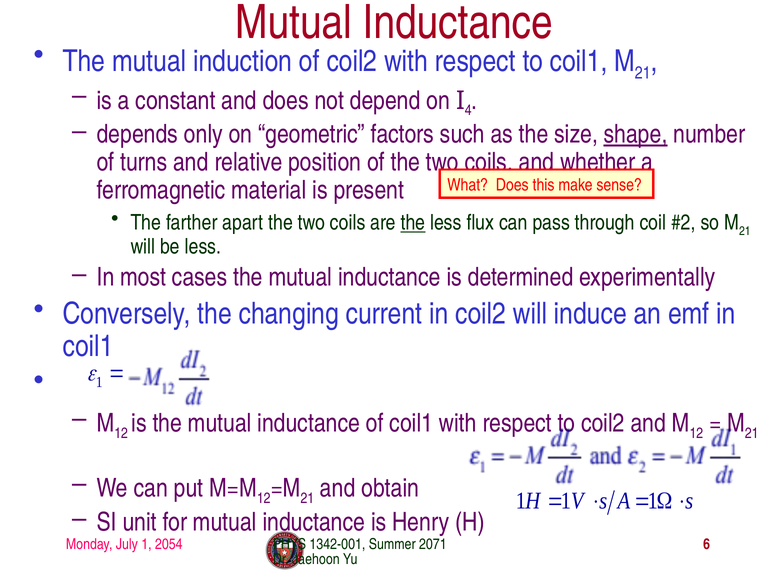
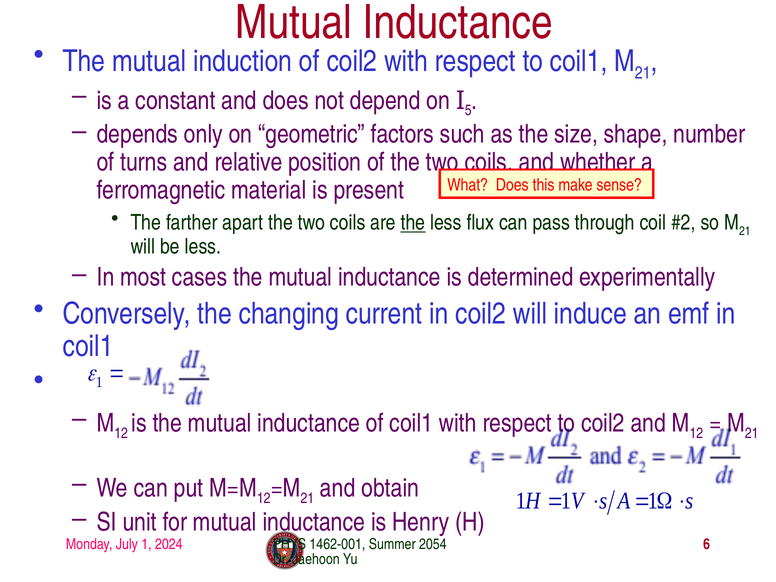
4: 4 -> 5 (468, 111)
shape underline: present -> none (636, 134)
2054: 2054 -> 2024 (169, 544)
1342-001: 1342-001 -> 1462-001 (337, 544)
2071: 2071 -> 2054 (433, 544)
